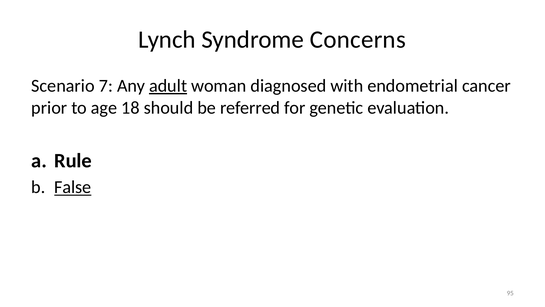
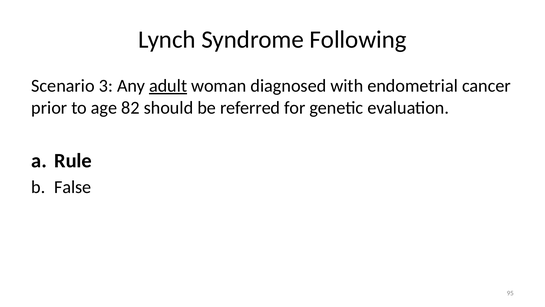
Concerns: Concerns -> Following (358, 40)
7: 7 -> 3 (106, 86)
18: 18 -> 82 (130, 108)
False underline: present -> none (73, 187)
